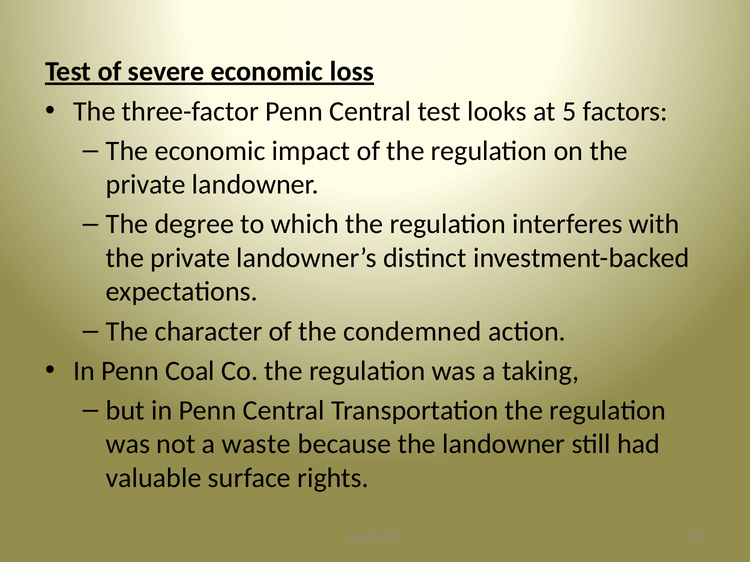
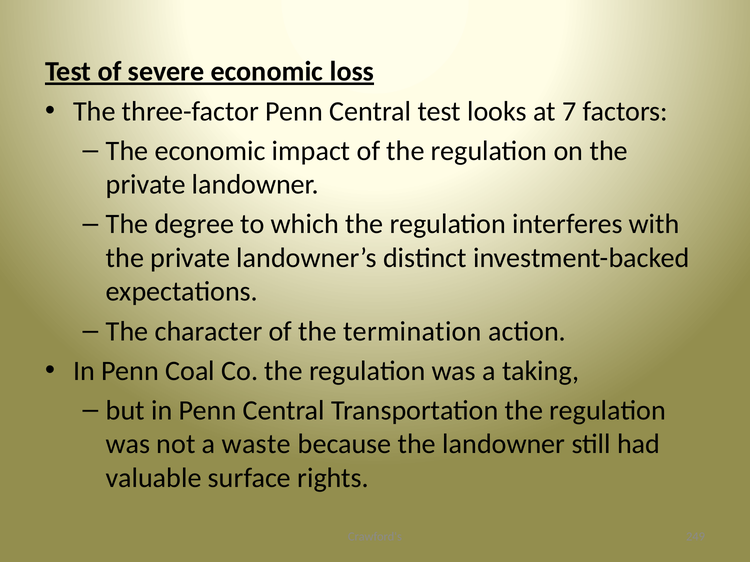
5: 5 -> 7 (569, 111)
condemned: condemned -> termination (412, 332)
